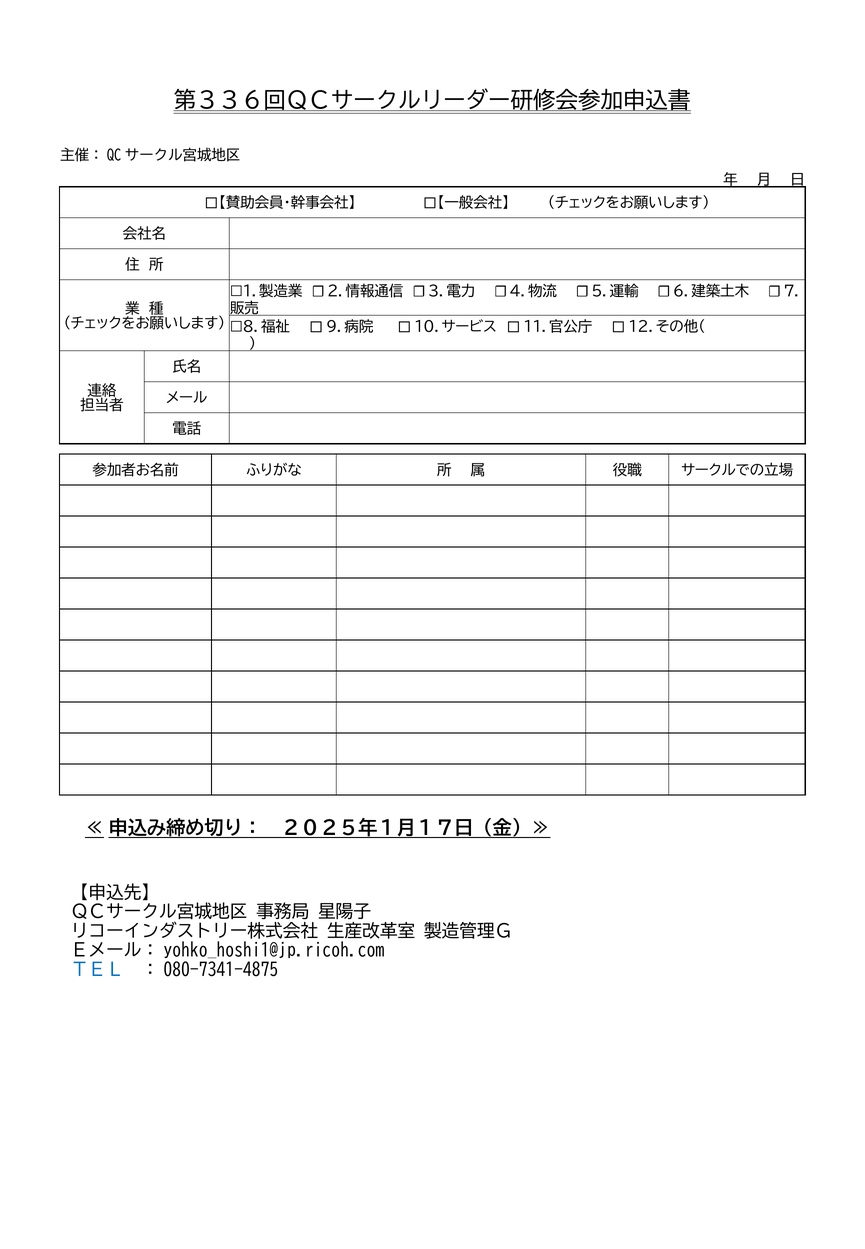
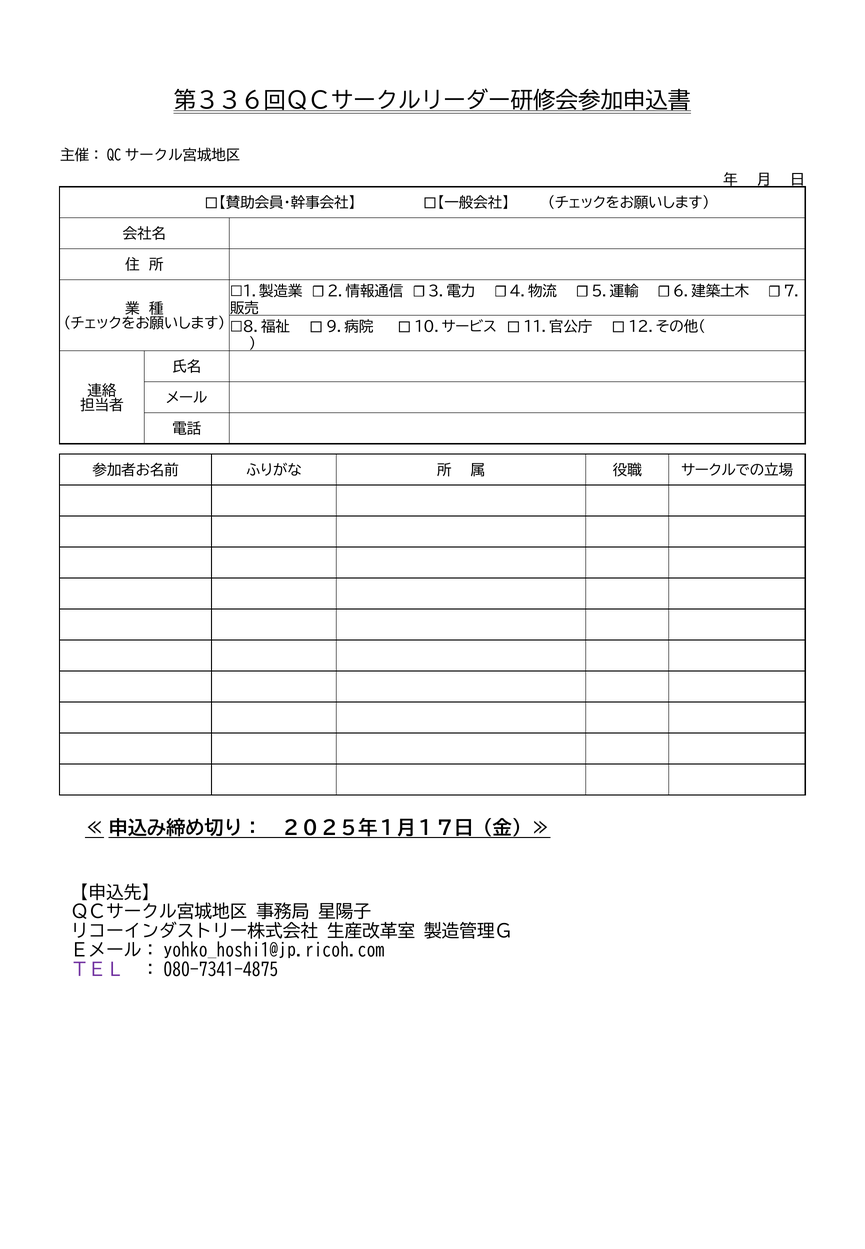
ＴＥＬ colour: blue -> purple (97, 970)
